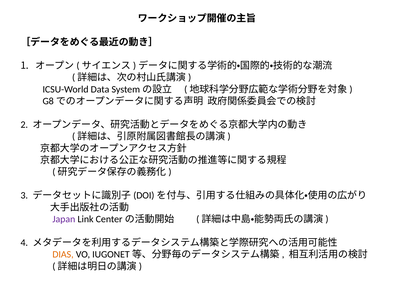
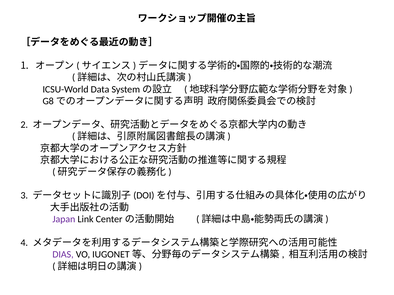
DIAS colour: orange -> purple (63, 255)
